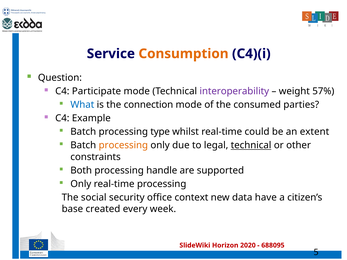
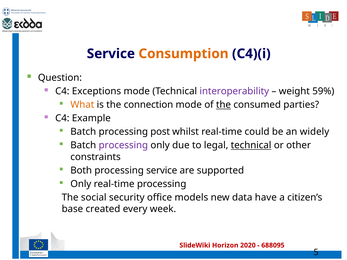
Participate: Participate -> Exceptions (97, 91)
57%: 57% -> 59% (323, 91)
What colour: blue -> orange (82, 105)
the underline: none -> present (223, 105)
type: type -> post (160, 132)
extent: extent -> widely (315, 132)
processing colour: orange -> purple (123, 145)
processing handle: handle -> service (162, 171)
context: context -> models (191, 198)
